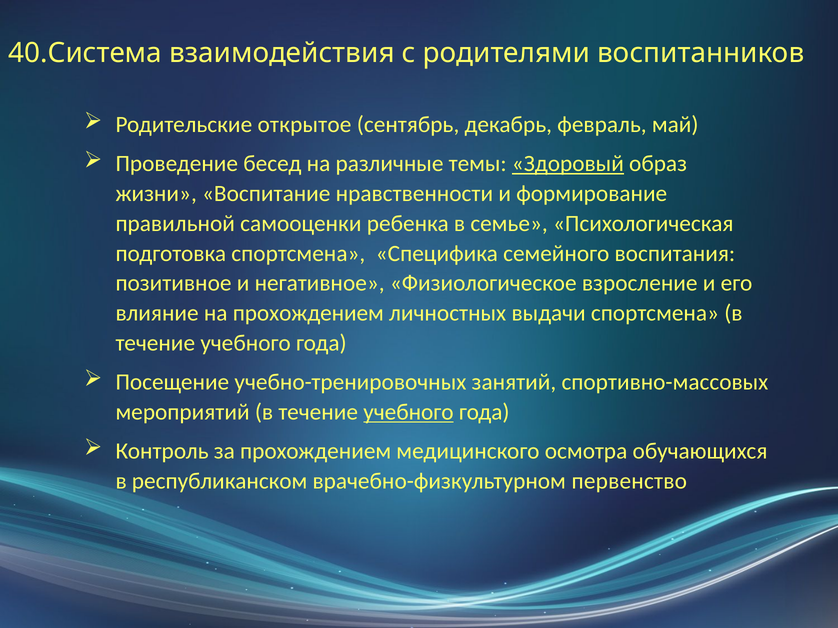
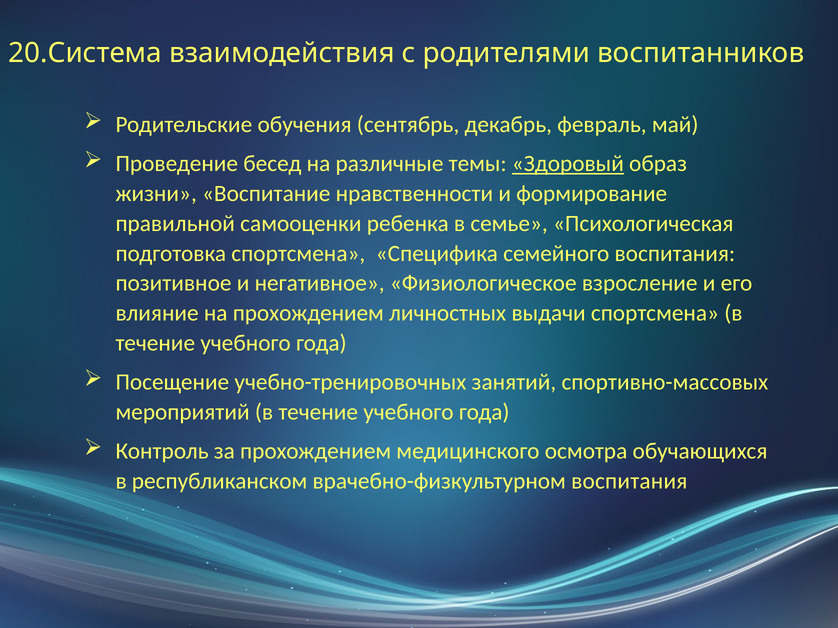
40.Система: 40.Система -> 20.Система (85, 53)
открытое: открытое -> обучения (305, 125)
учебного underline: present -> none (408, 412)
врачебно-физкультурном первенство: первенство -> воспитания (629, 481)
